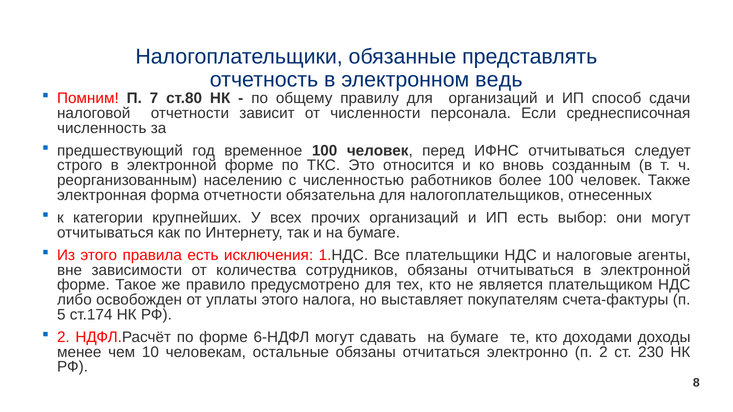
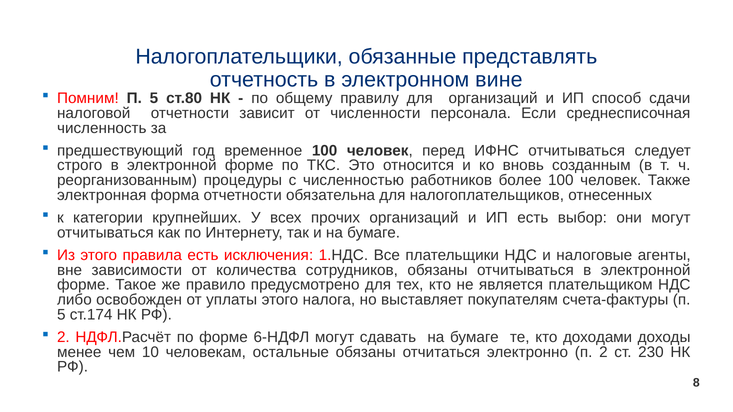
ведь: ведь -> вине (499, 80)
Помним П 7: 7 -> 5 (154, 98)
населению: населению -> процедуры (243, 180)
